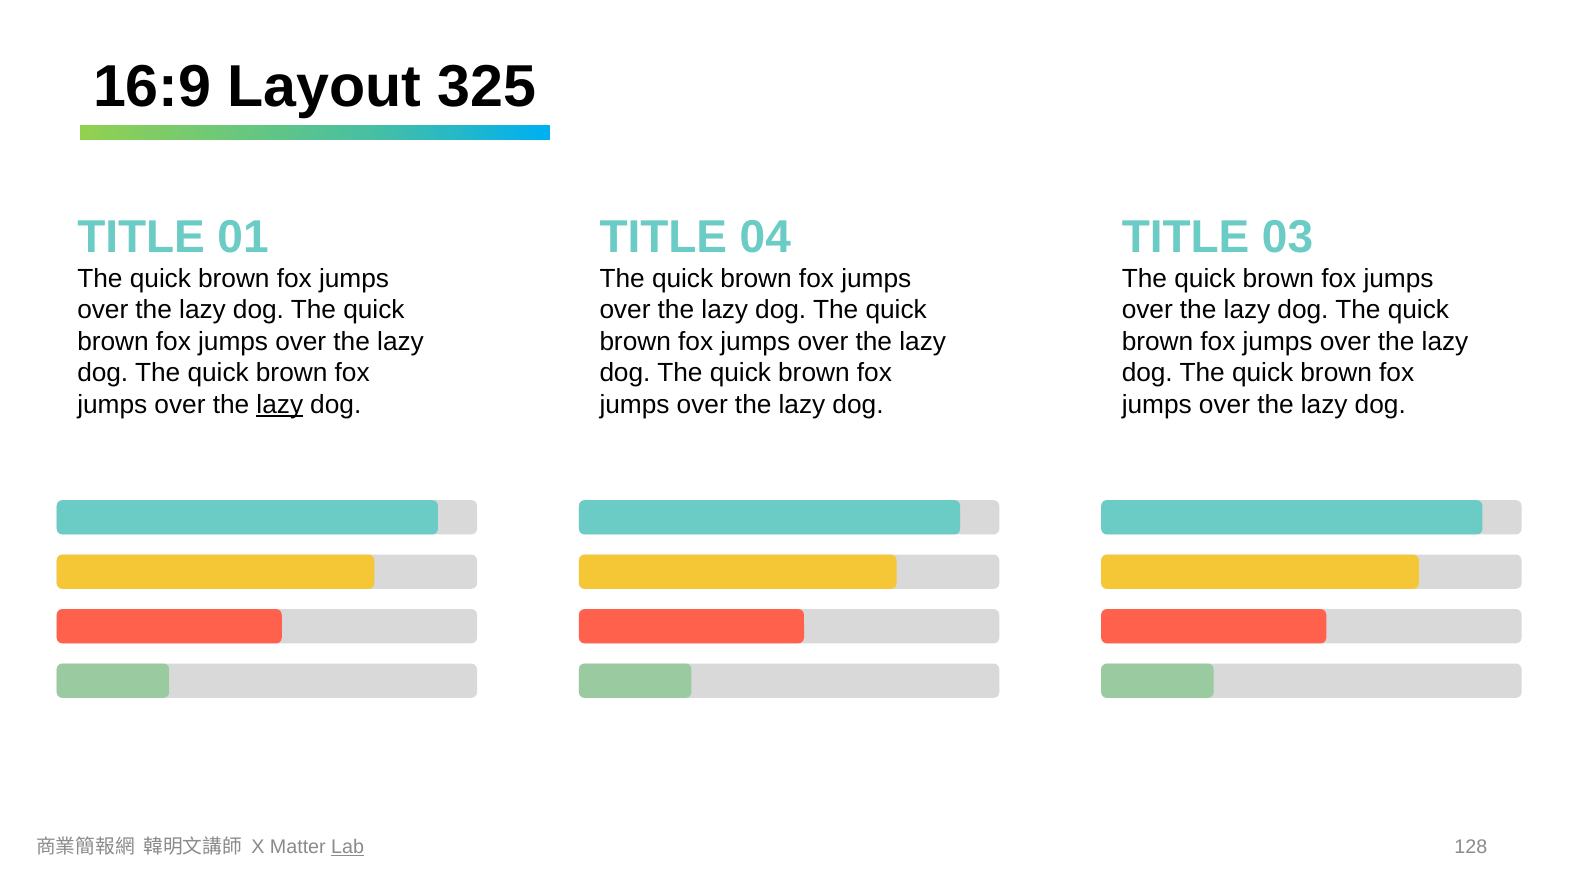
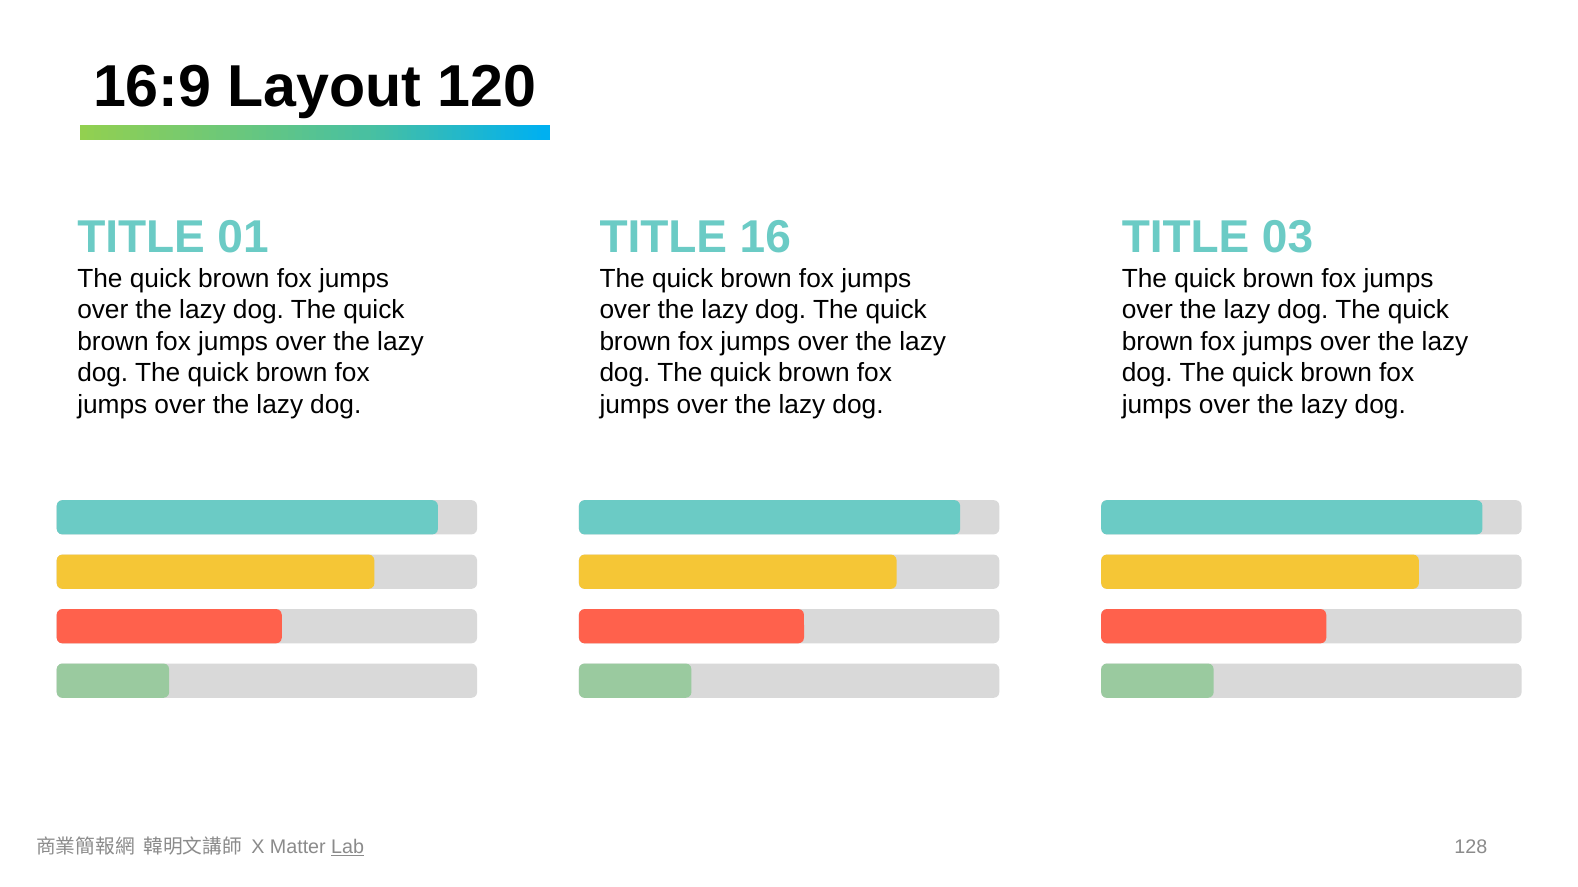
325: 325 -> 120 (487, 87)
04: 04 -> 16 (765, 238)
lazy underline: present -> none (280, 405)
